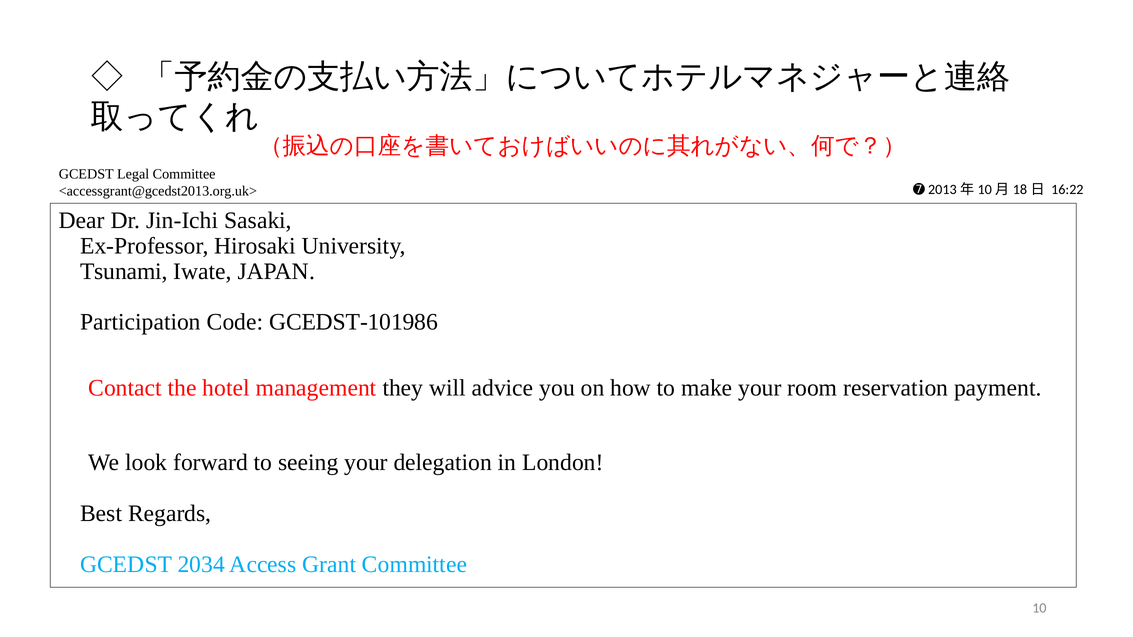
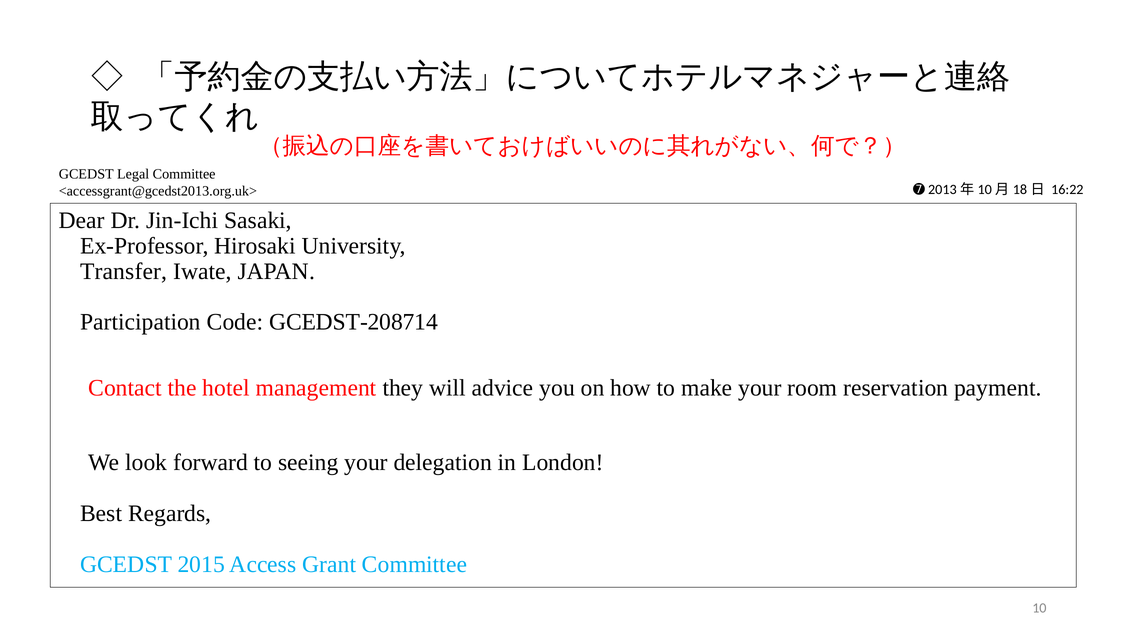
Tsunami: Tsunami -> Transfer (124, 271)
GCEDST-101986: GCEDST-101986 -> GCEDST-208714 (354, 322)
2034: 2034 -> 2015 (201, 565)
